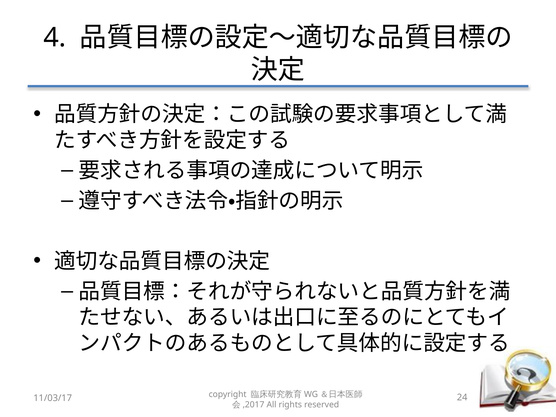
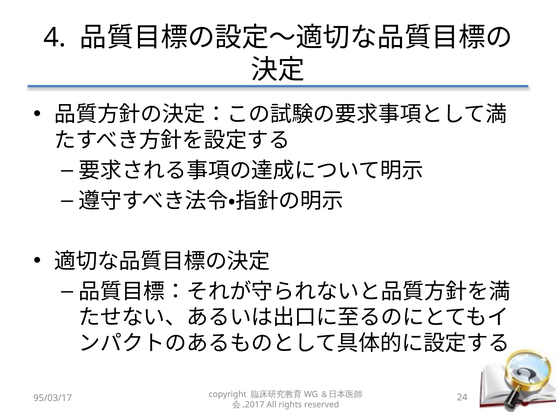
11/03/17: 11/03/17 -> 95/03/17 (53, 398)
